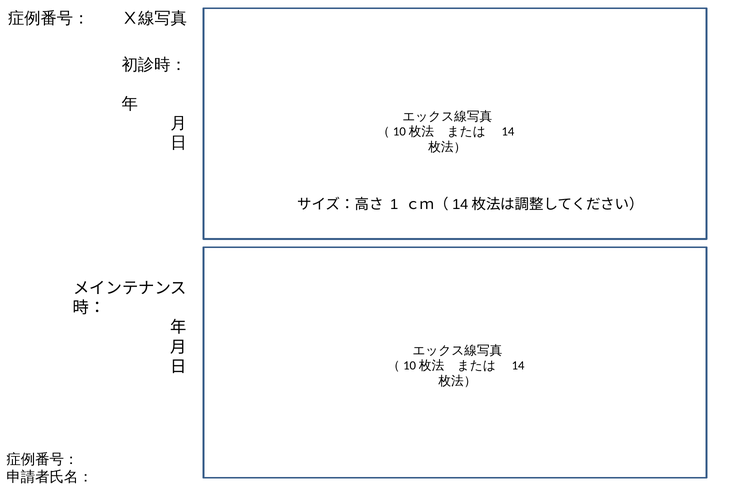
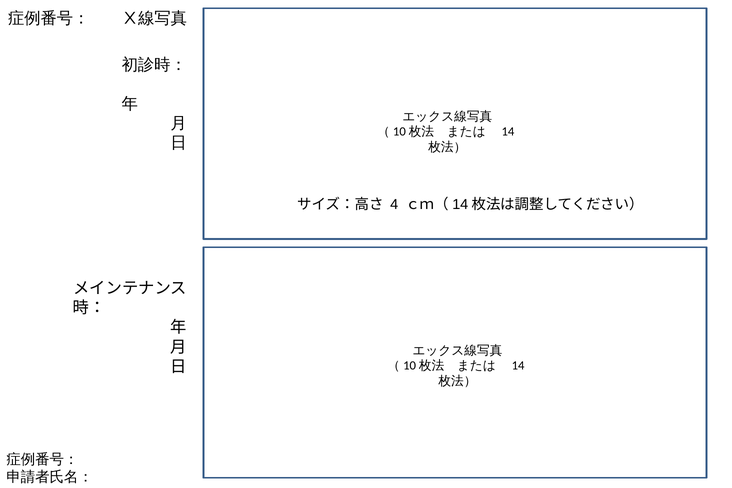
1: 1 -> 4 (394, 204)
